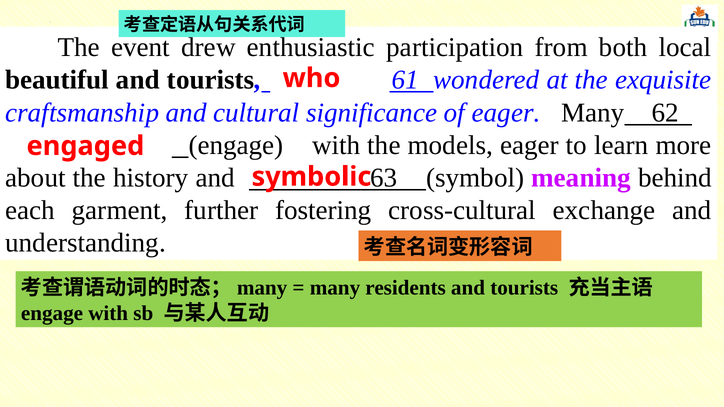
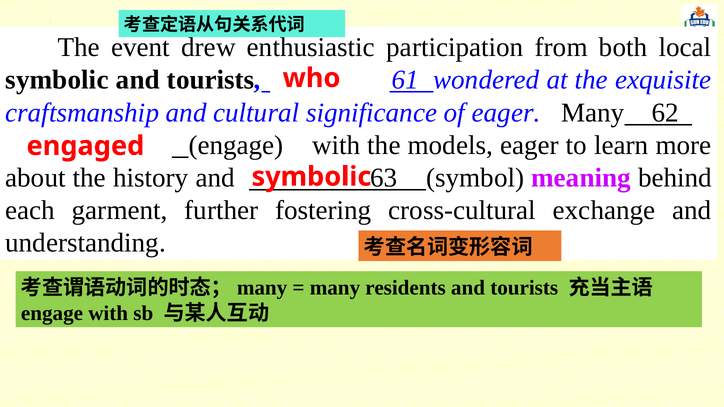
beautiful: beautiful -> symbolic (57, 80)
